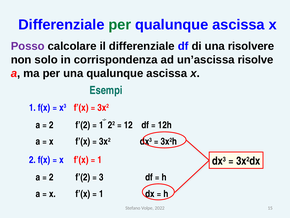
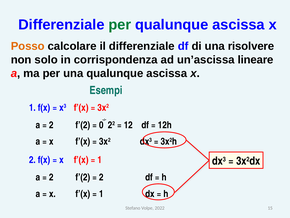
Posso colour: purple -> orange (28, 46)
risolve: risolve -> lineare (256, 60)
1: 1 -> 0 (101, 125)
3: 3 -> 2 (101, 177)
